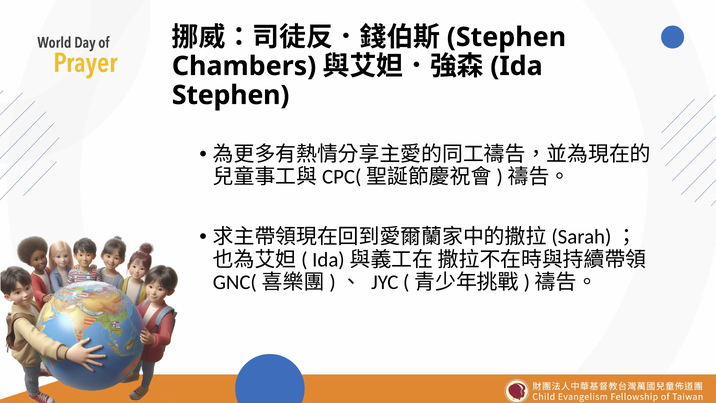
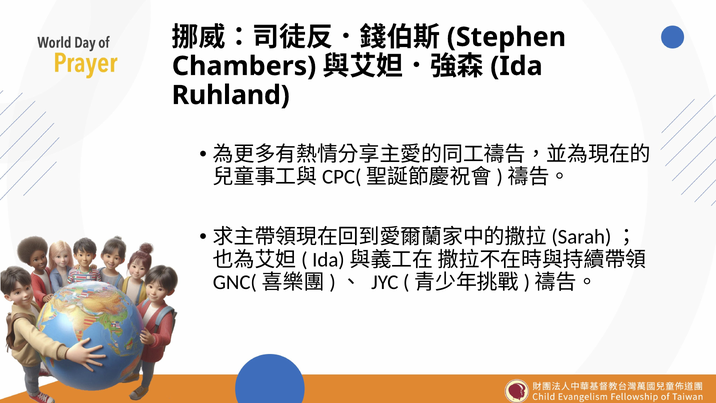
Stephen: Stephen -> Ruhland (231, 95)
